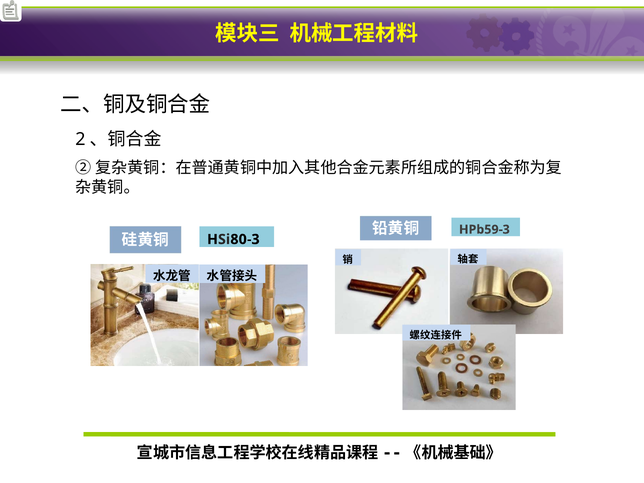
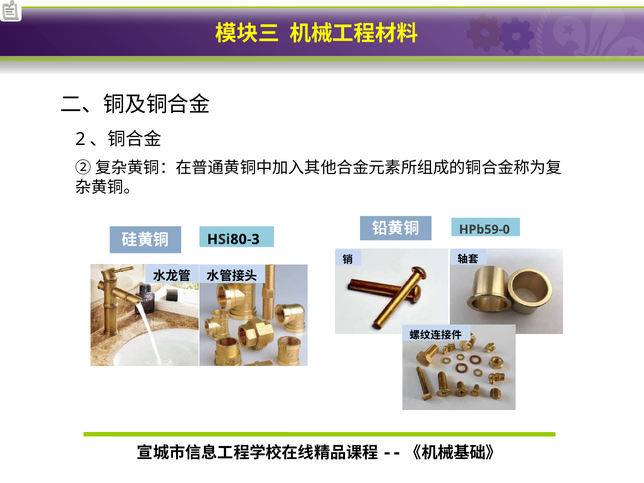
HPb59-3: HPb59-3 -> HPb59-0 (484, 230)
